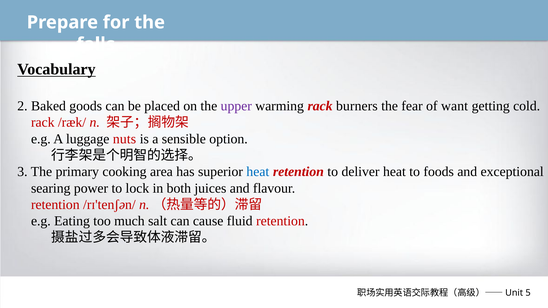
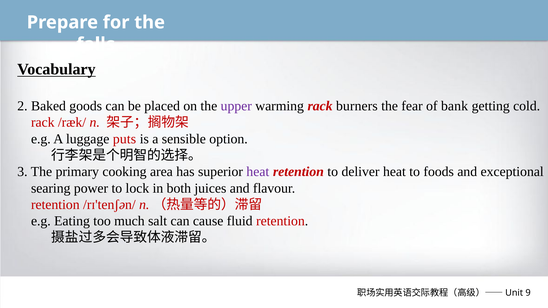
want: want -> bank (455, 106)
nuts: nuts -> puts (125, 139)
heat colour: blue -> purple (258, 172)
5: 5 -> 9 (528, 293)
